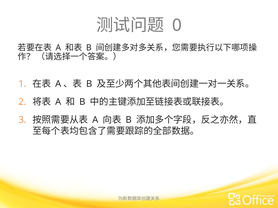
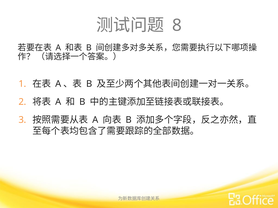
0: 0 -> 8 (177, 25)
